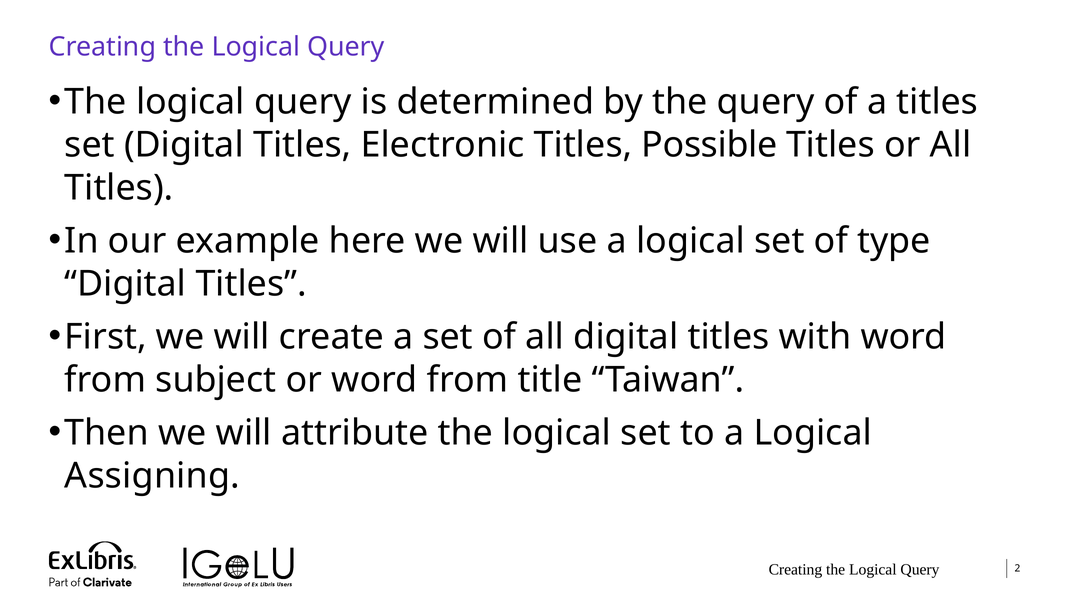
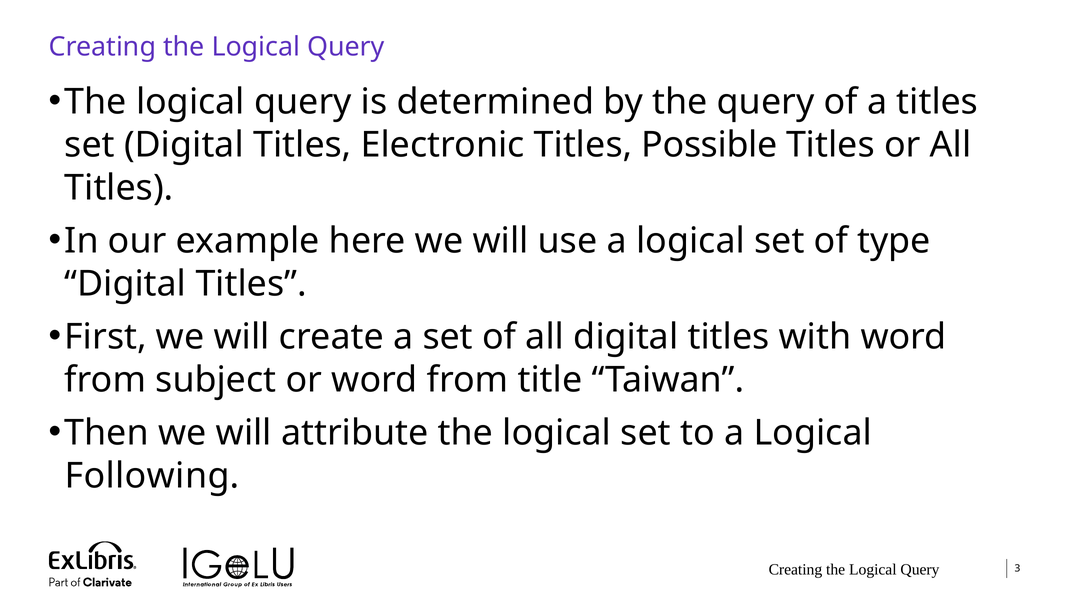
Assigning: Assigning -> Following (152, 476)
2: 2 -> 3 (1017, 569)
